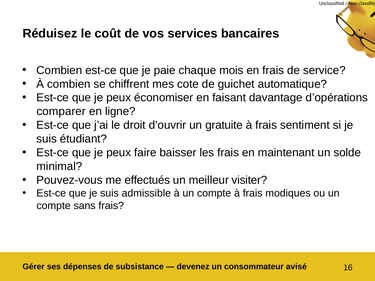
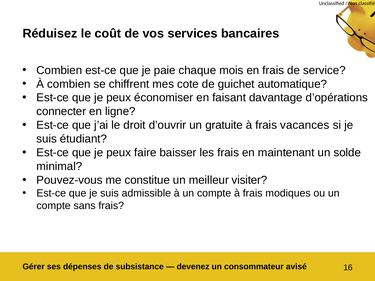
comparer: comparer -> connecter (61, 112)
sentiment: sentiment -> vacances (305, 125)
effectués: effectués -> constitue (147, 180)
